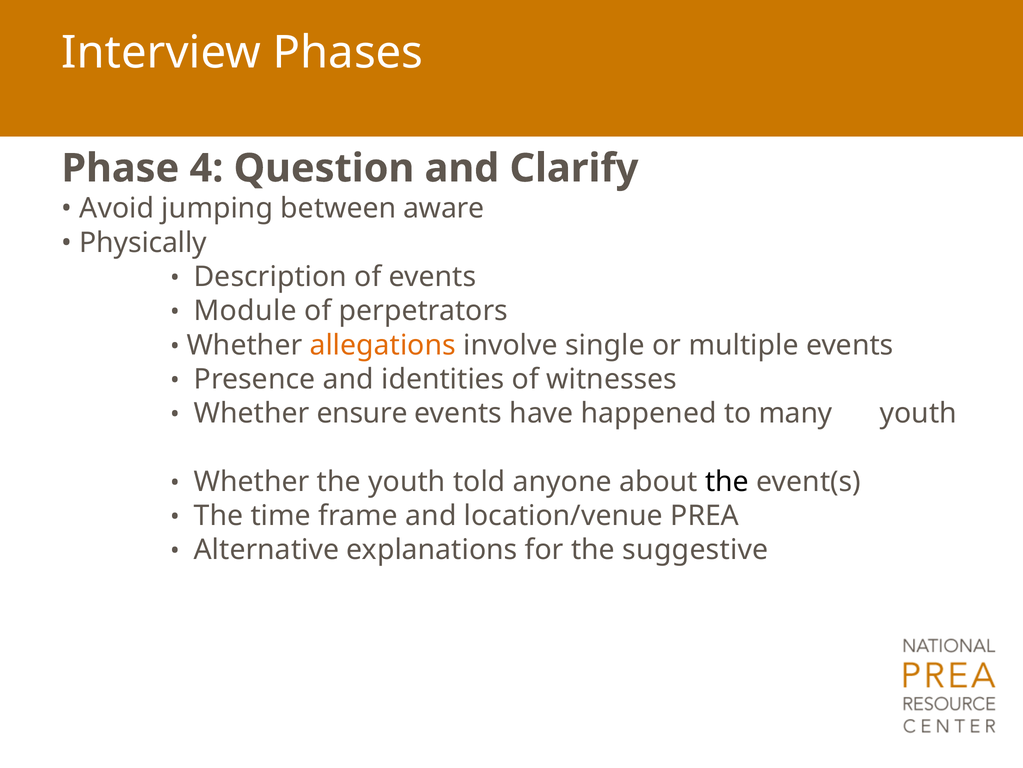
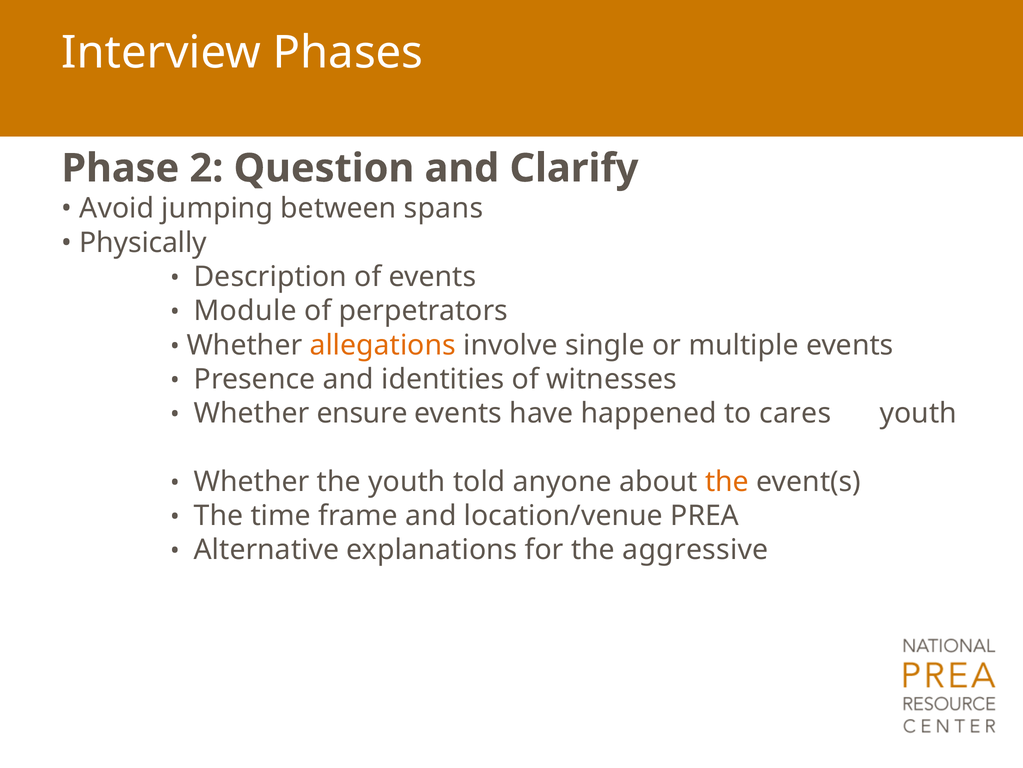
4: 4 -> 2 (206, 168)
aware: aware -> spans (443, 208)
many: many -> cares (795, 413)
the colour: black -> orange (727, 481)
suggestive: suggestive -> aggressive (695, 549)
